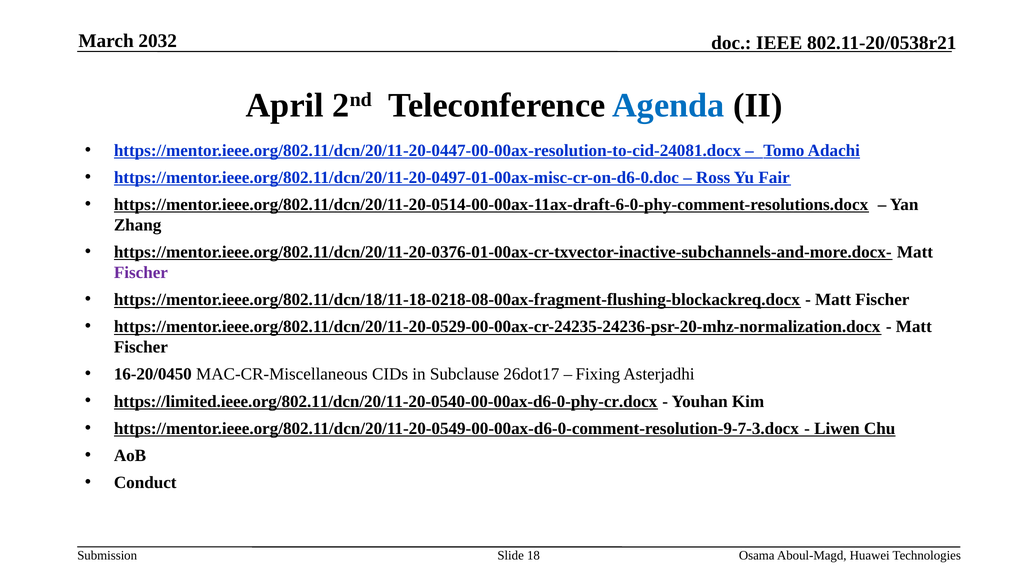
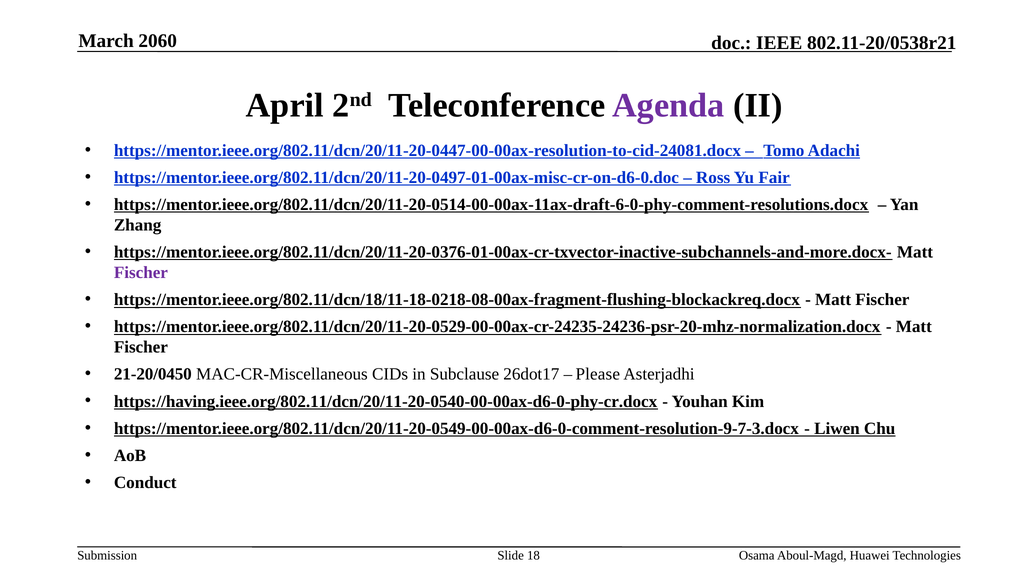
2032: 2032 -> 2060 (158, 41)
Agenda colour: blue -> purple (668, 105)
16-20/0450: 16-20/0450 -> 21-20/0450 (153, 374)
Fixing: Fixing -> Please (598, 374)
https://limited.ieee.org/802.11/dcn/20/11-20-0540-00-00ax-d6-0-phy-cr.docx: https://limited.ieee.org/802.11/dcn/20/11-20-0540-00-00ax-d6-0-phy-cr.docx -> https://having.ieee.org/802.11/dcn/20/11-20-0540-00-00ax-d6-0-phy-cr.docx (386, 401)
